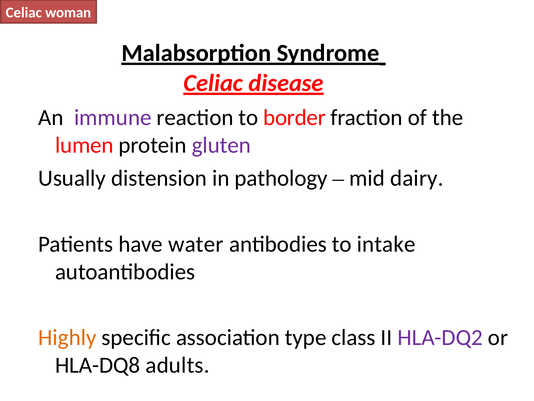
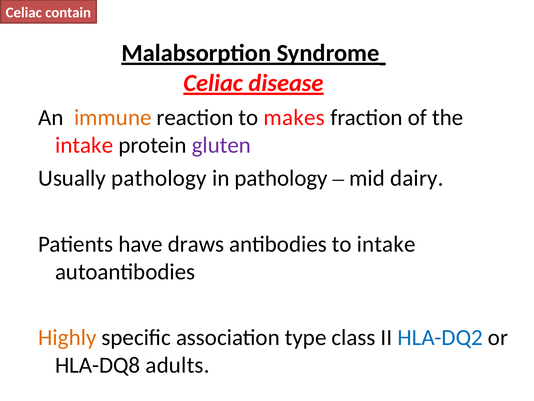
woman: woman -> contain (68, 13)
immune colour: purple -> orange (113, 117)
border: border -> makes (294, 117)
lumen: lumen -> intake (84, 145)
Usually distension: distension -> pathology (159, 178)
water: water -> draws (196, 244)
HLA-DQ2 colour: purple -> blue (440, 337)
